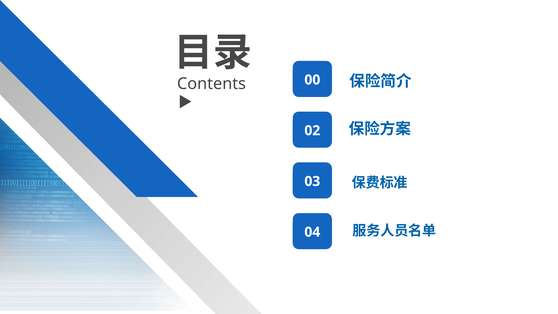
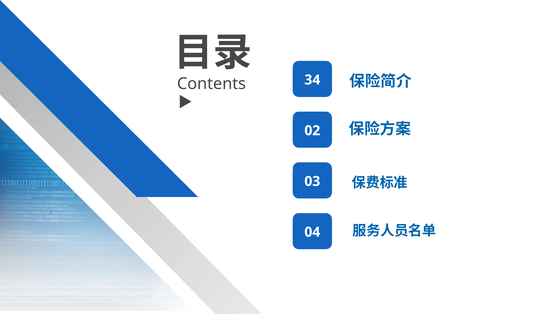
00: 00 -> 34 (312, 80)
